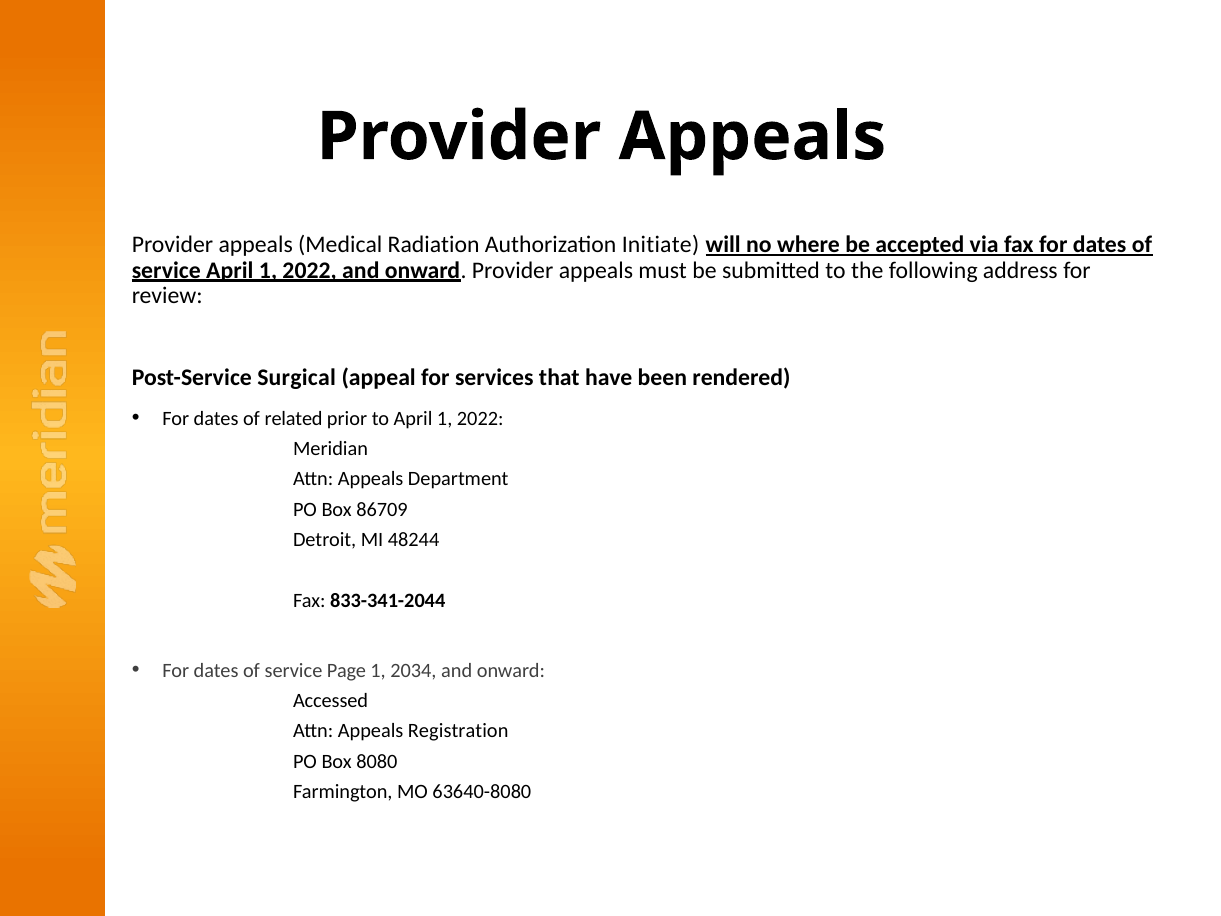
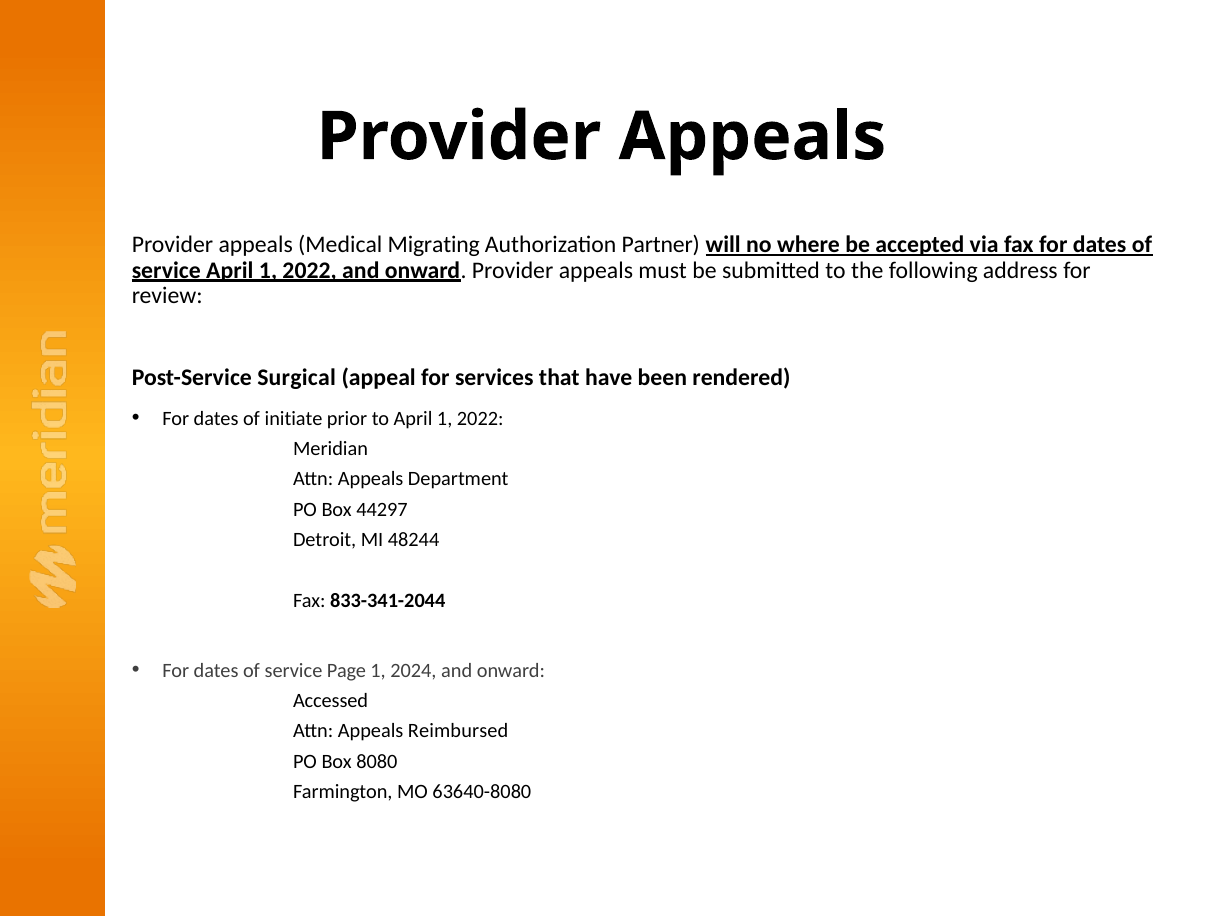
Radiation: Radiation -> Migrating (434, 245)
Initiate: Initiate -> Partner (661, 245)
related: related -> initiate (294, 418)
86709: 86709 -> 44297 (382, 510)
2034: 2034 -> 2024 (413, 670)
Registration: Registration -> Reimbursed (458, 731)
